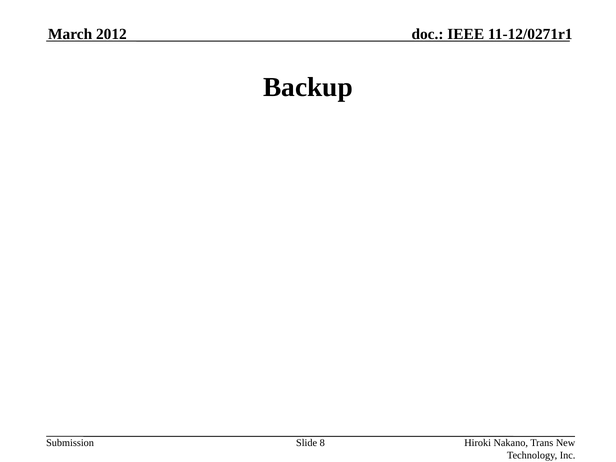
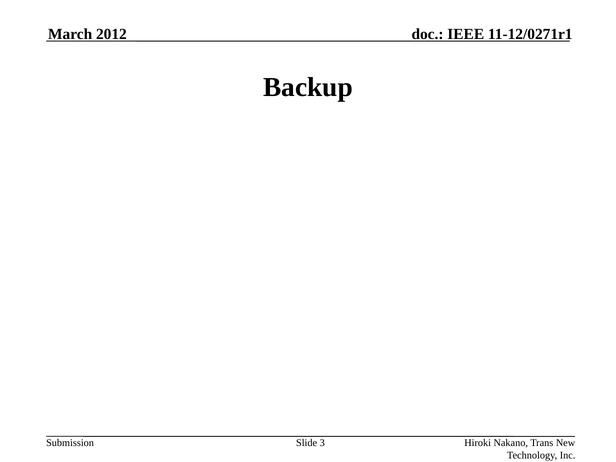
8: 8 -> 3 (322, 443)
